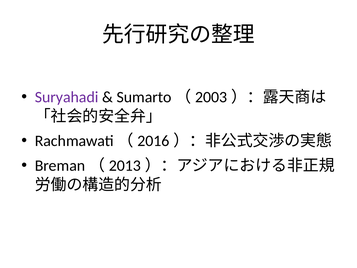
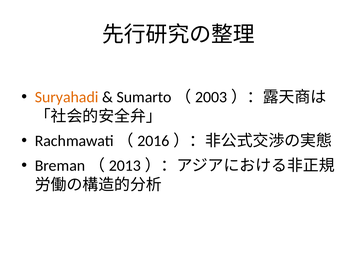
Suryahadi colour: purple -> orange (67, 97)
